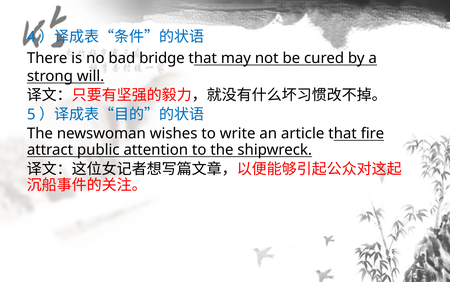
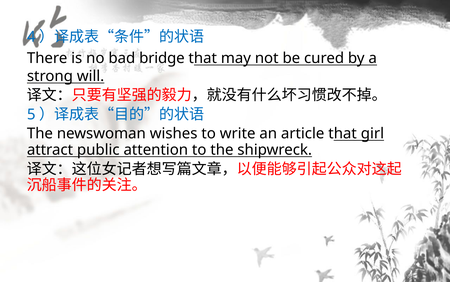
fire: fire -> girl (372, 133)
